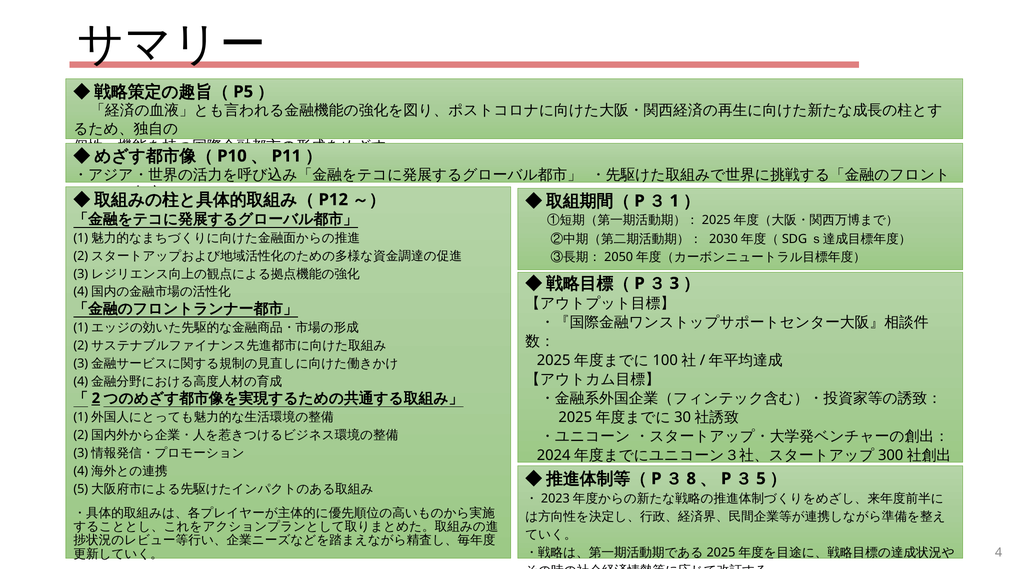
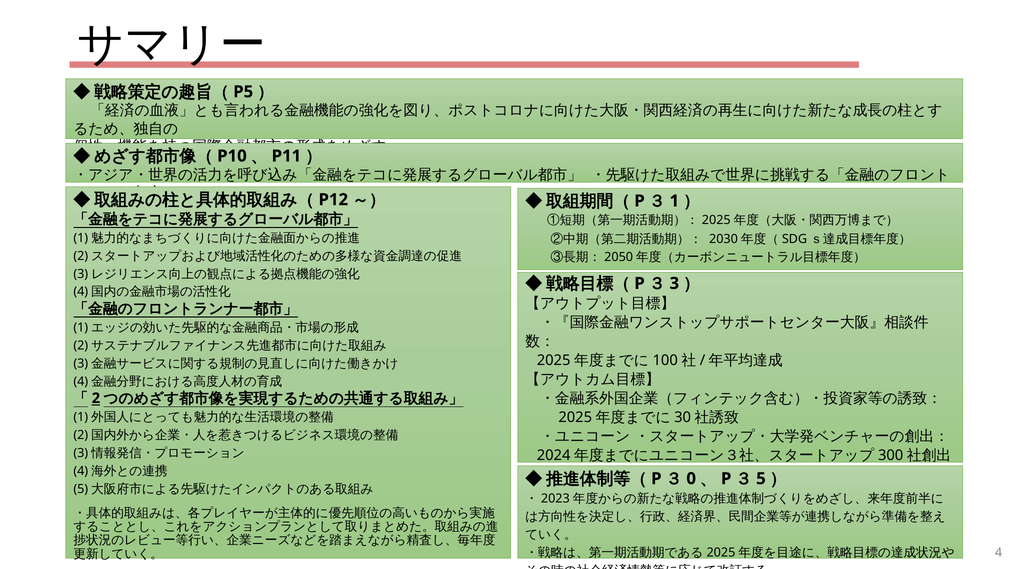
8: 8 -> 0 (691, 479)
